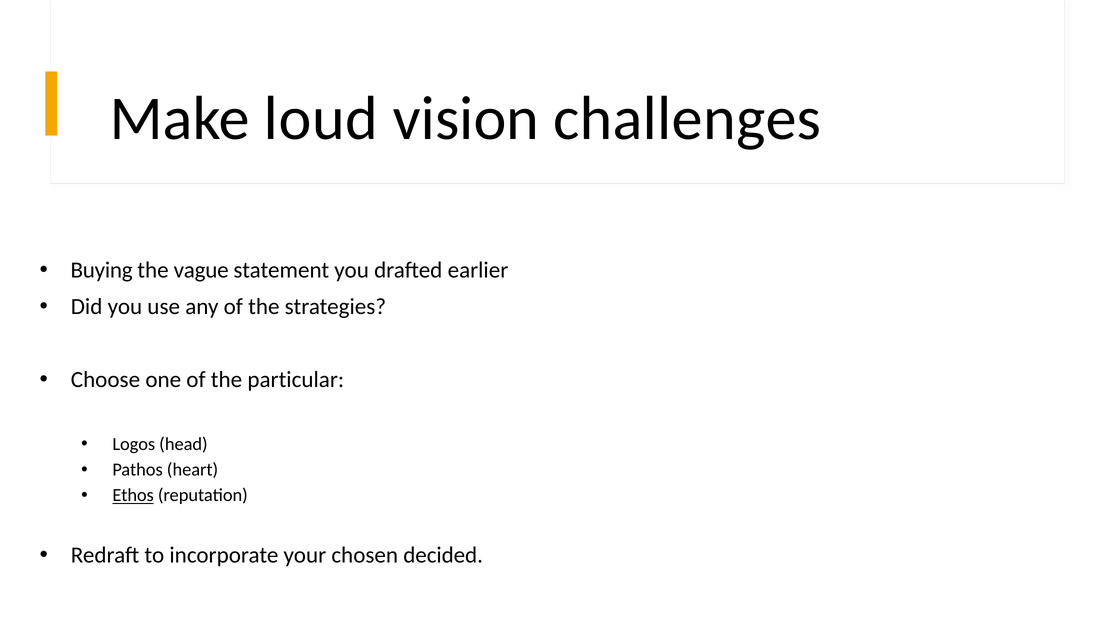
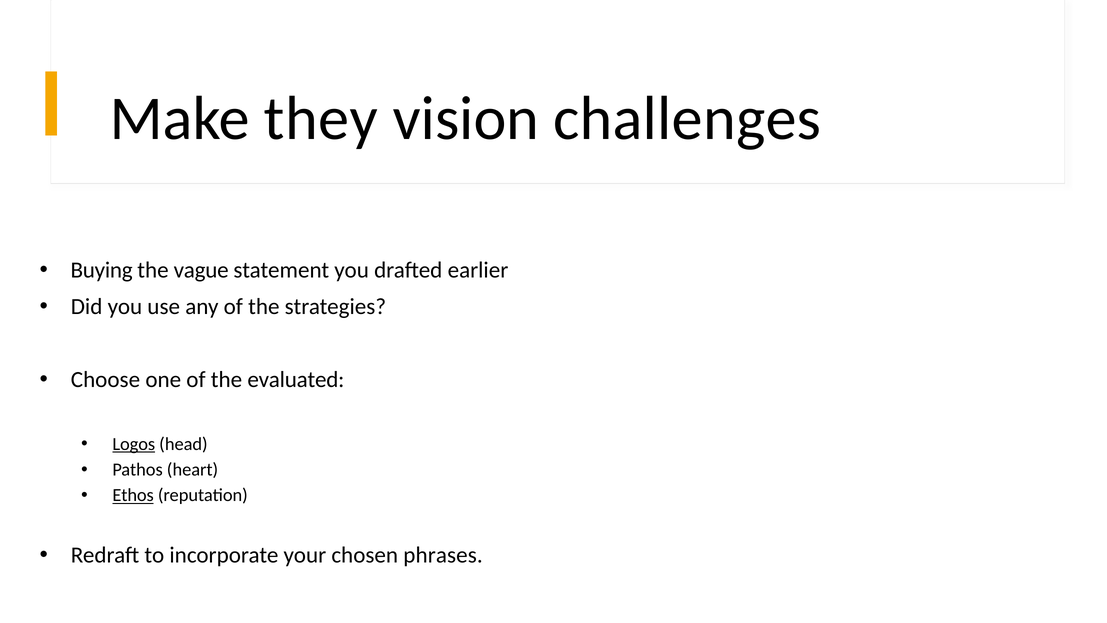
loud: loud -> they (321, 119)
particular: particular -> evaluated (296, 379)
Logos underline: none -> present (134, 444)
decided: decided -> phrases (443, 555)
